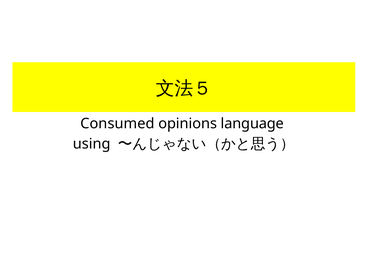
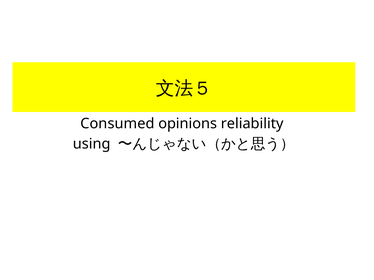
language: language -> reliability (252, 124)
